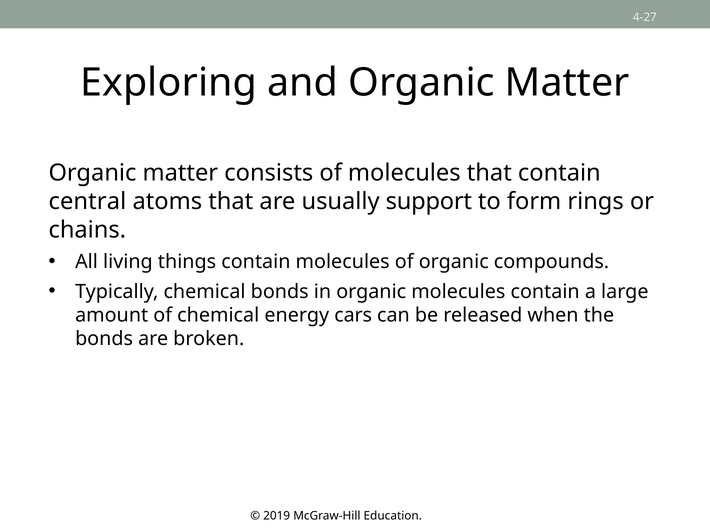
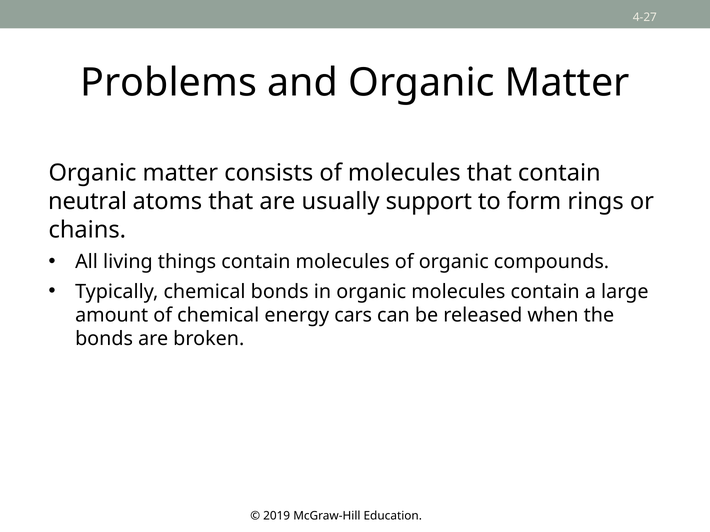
Exploring: Exploring -> Problems (169, 83)
central: central -> neutral (88, 202)
